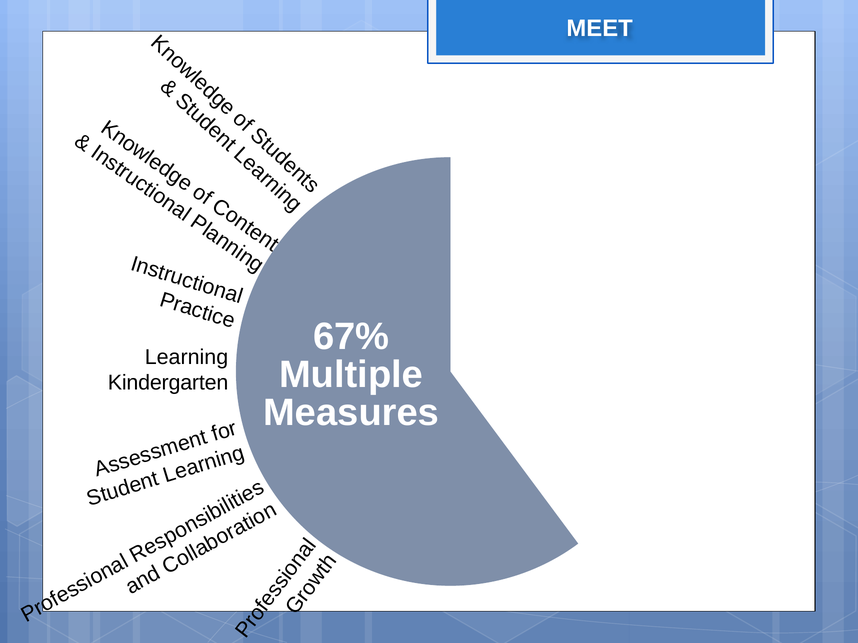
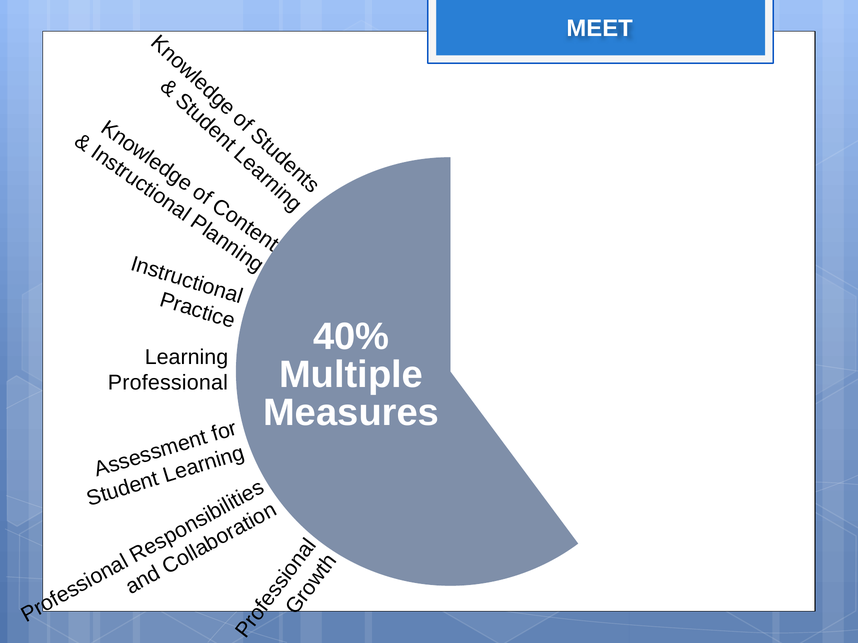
67%: 67% -> 40% (351, 337)
Kindergarten: Kindergarten -> Professional (168, 383)
